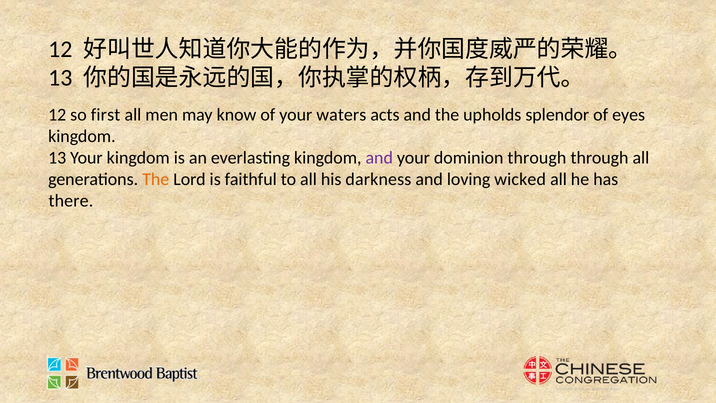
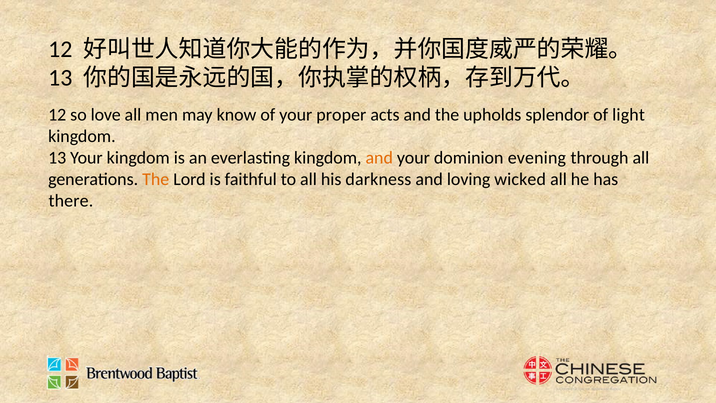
first: first -> love (106, 115)
waters: waters -> proper (341, 115)
eyes: eyes -> light (629, 115)
and colour: purple -> orange (379, 158)
dominion through: through -> evening (537, 158)
